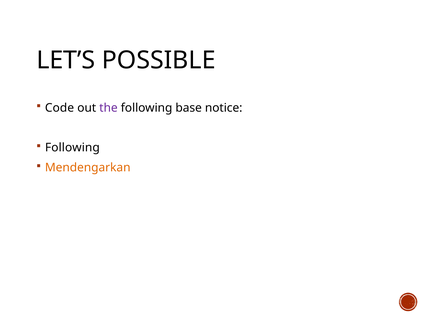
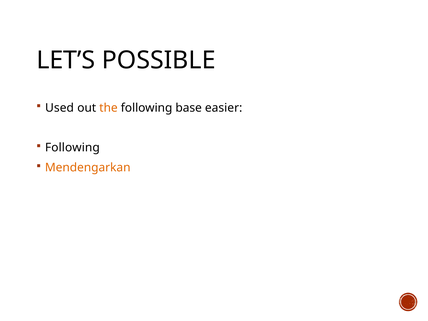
Code: Code -> Used (60, 108)
the colour: purple -> orange (108, 108)
notice: notice -> easier (224, 108)
